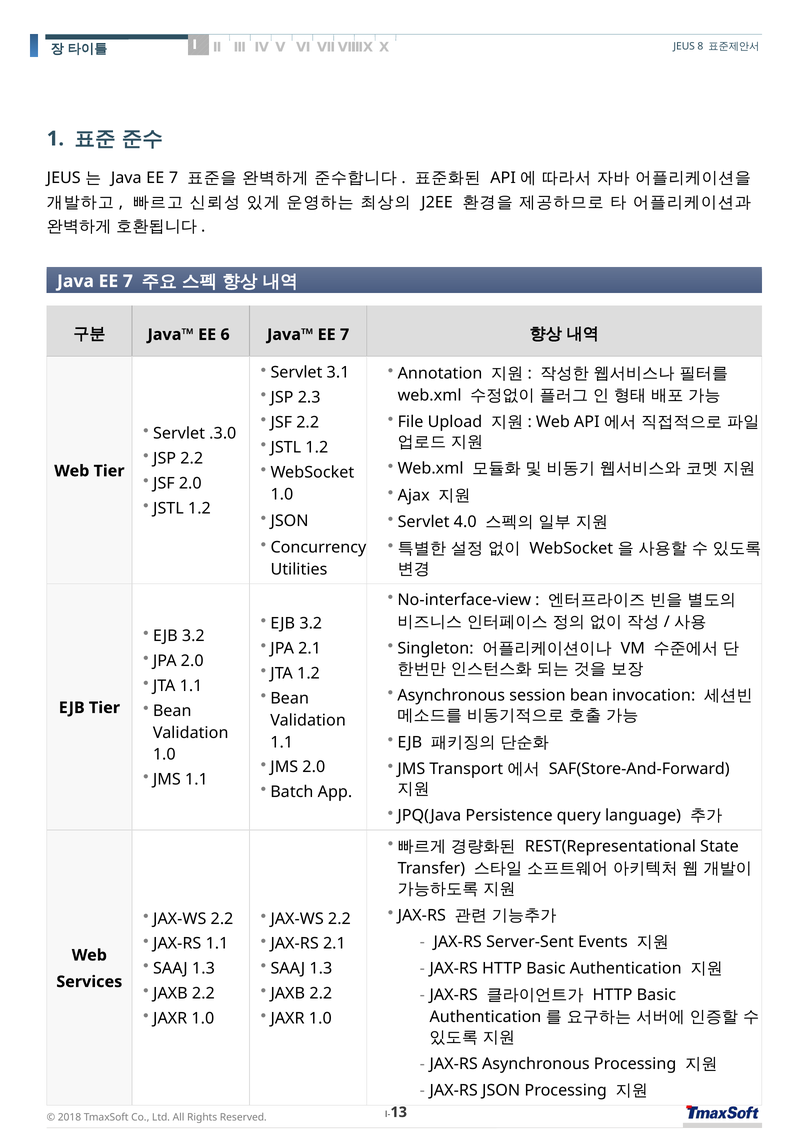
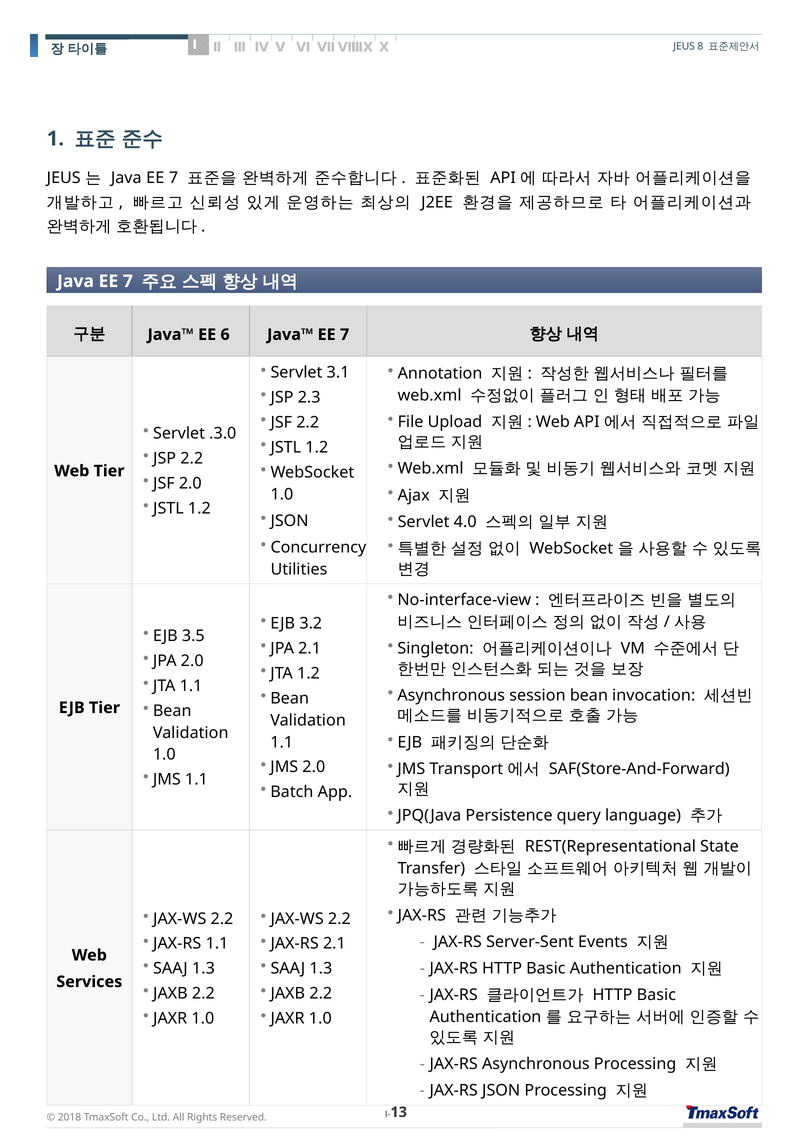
3.2: 3.2 -> 3.5 (193, 637)
